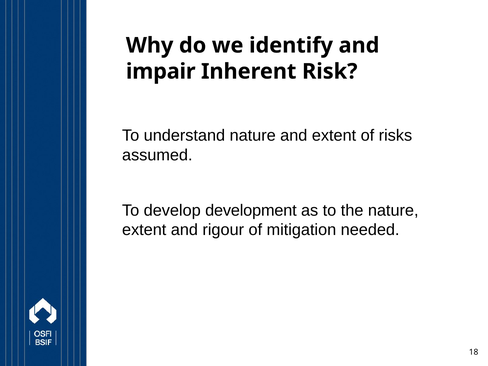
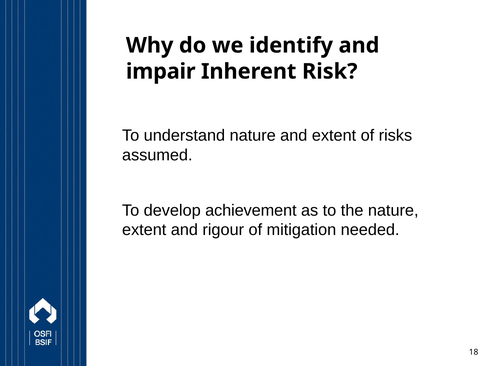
development: development -> achievement (251, 210)
